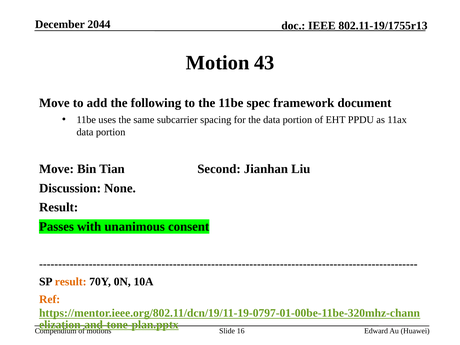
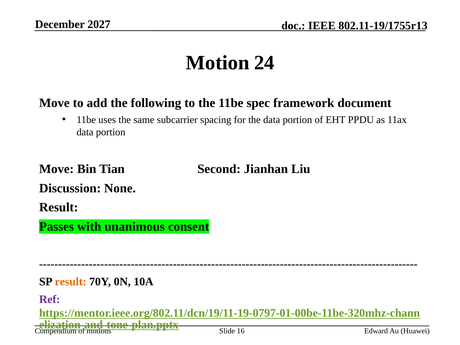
2044: 2044 -> 2027 (99, 24)
43: 43 -> 24 (264, 63)
Ref colour: orange -> purple (50, 299)
